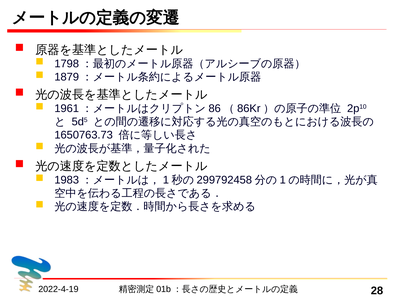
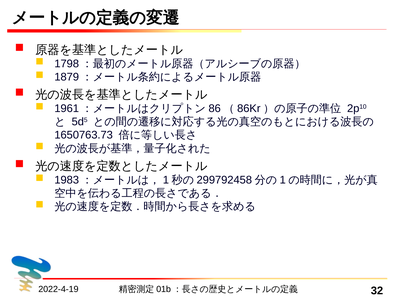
28: 28 -> 32 (377, 290)
